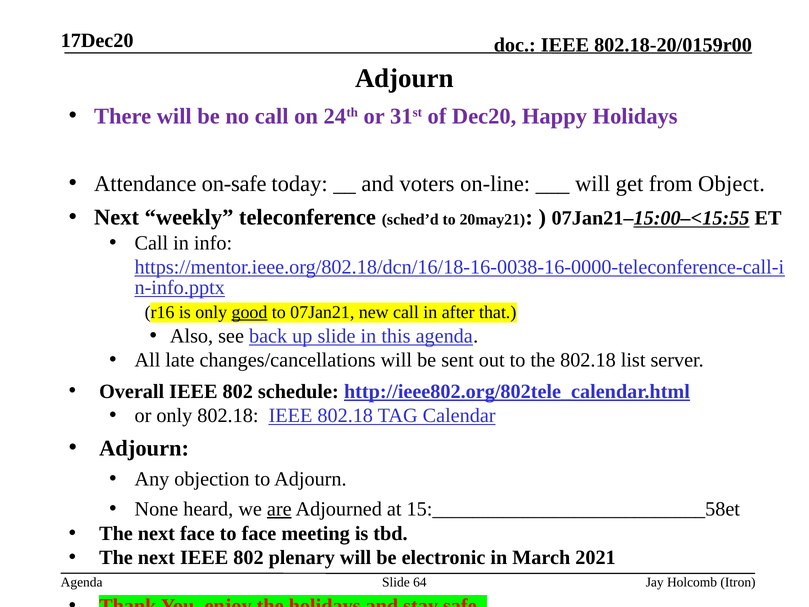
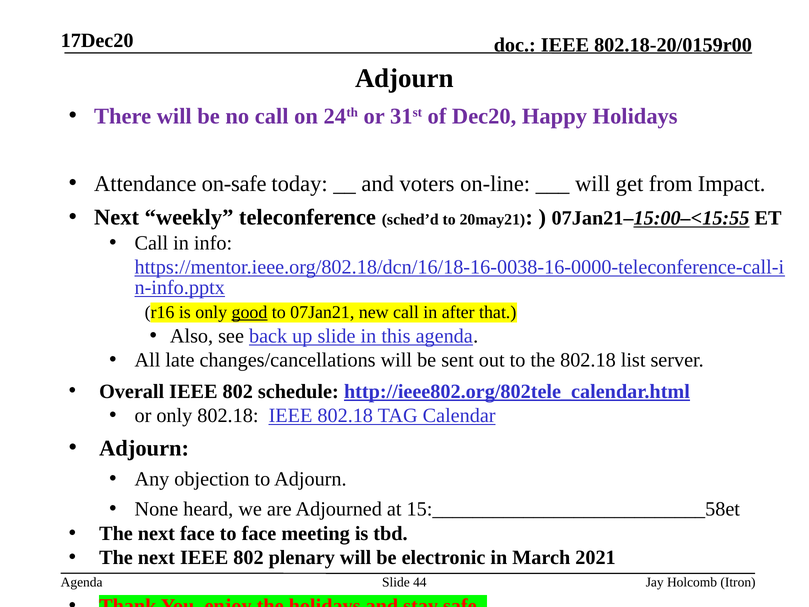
Object: Object -> Impact (732, 184)
are underline: present -> none (279, 509)
64: 64 -> 44 (420, 582)
